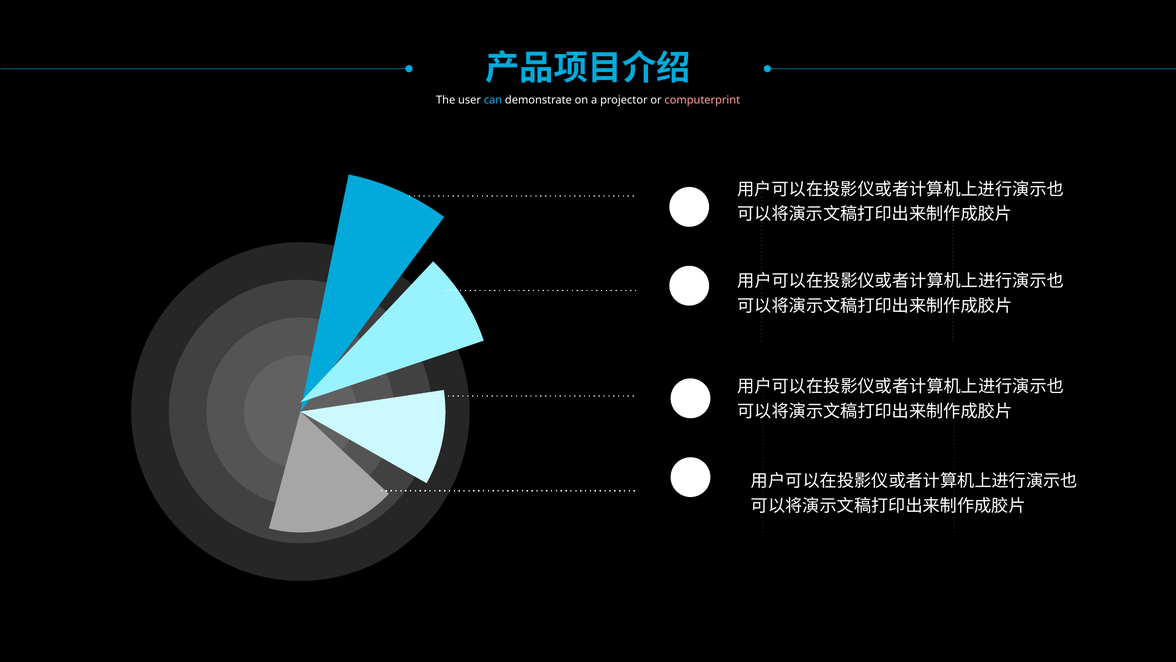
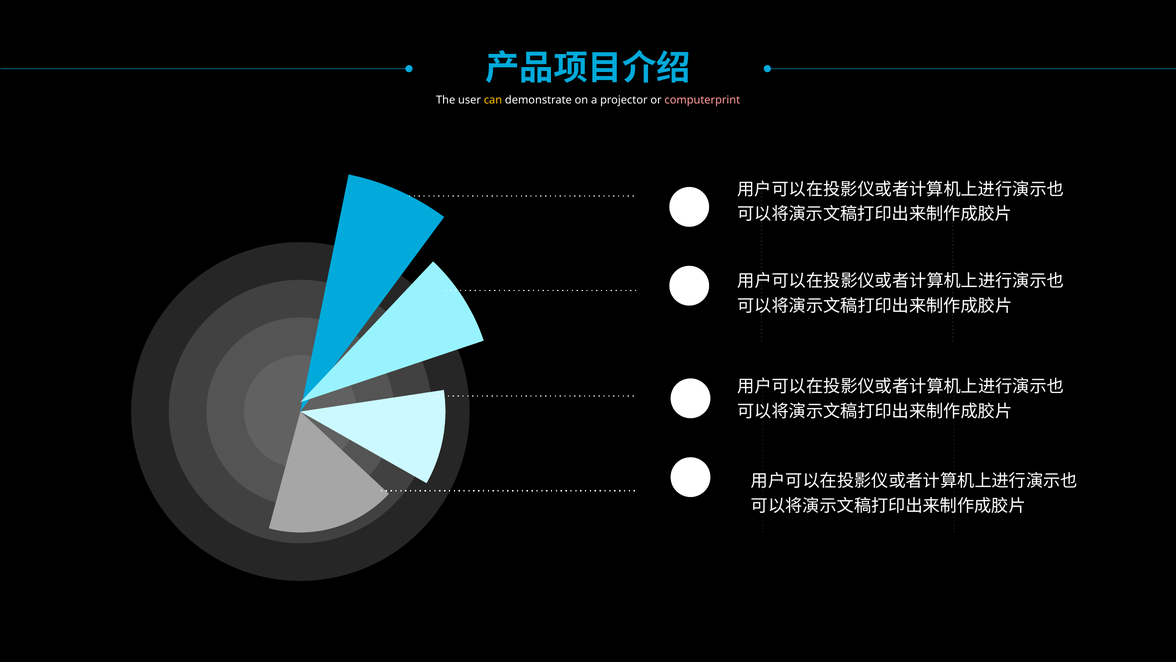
can colour: light blue -> yellow (493, 100)
